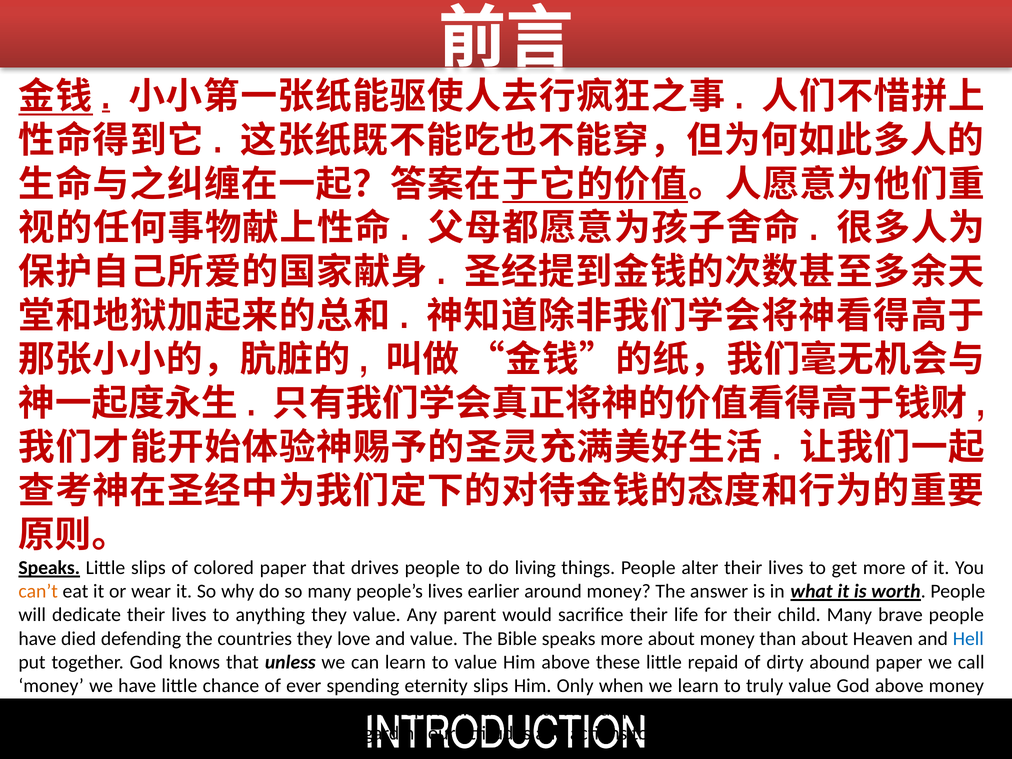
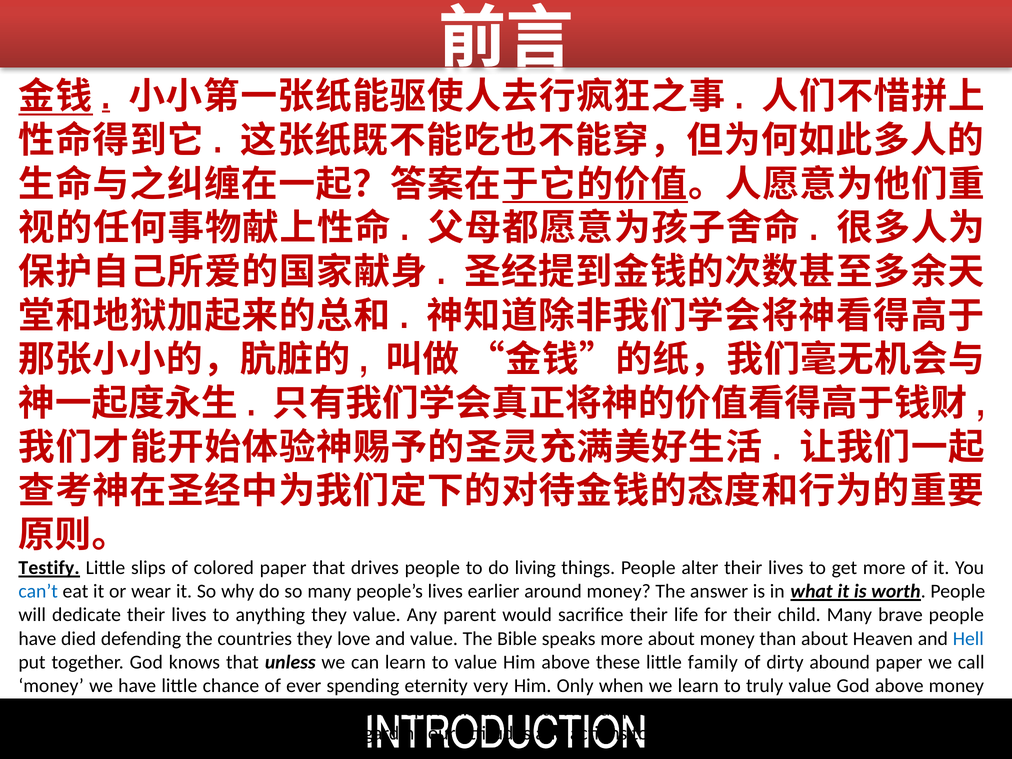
Speaks: Speaks -> Testify (49, 568)
can’t colour: orange -> blue (38, 591)
repaid: repaid -> family (713, 662)
eternity slips: slips -> very (491, 686)
